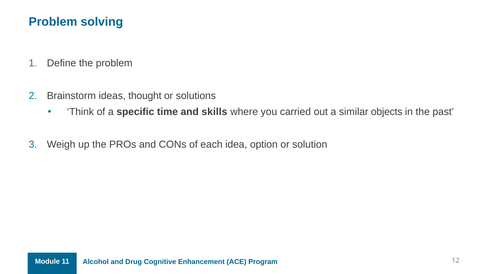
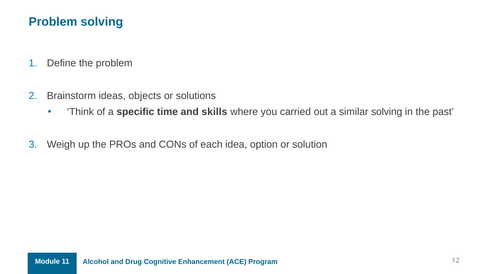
thought: thought -> objects (145, 96)
similar objects: objects -> solving (387, 112)
